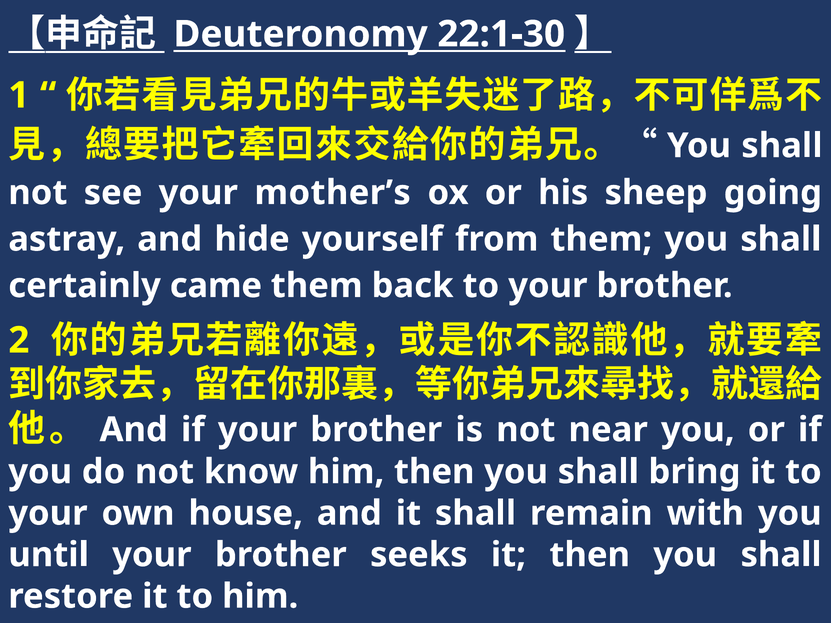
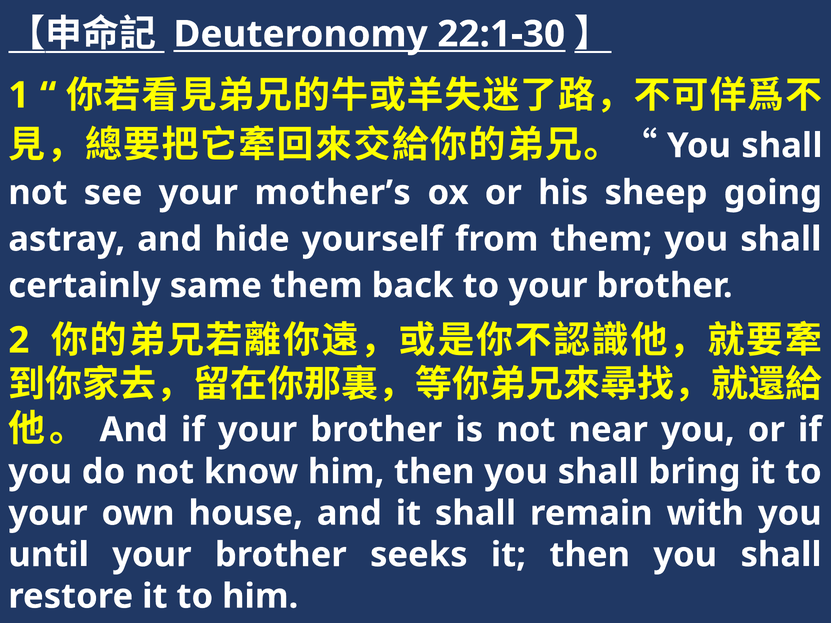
came: came -> same (216, 286)
